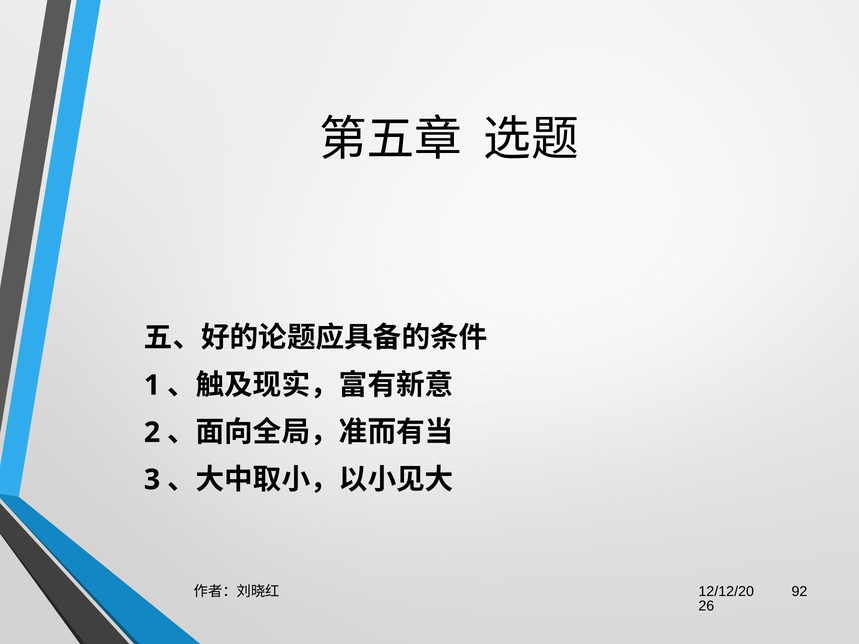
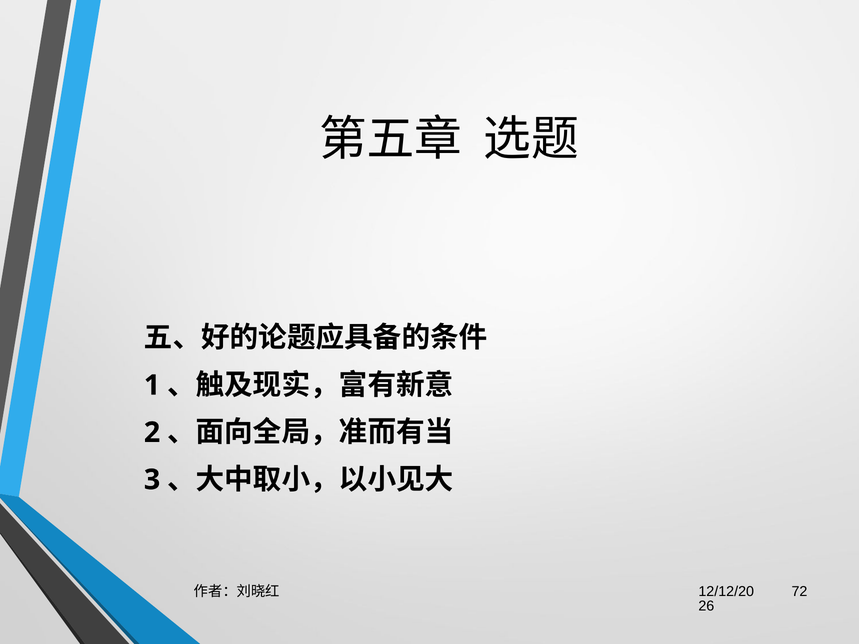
92: 92 -> 72 (799, 592)
